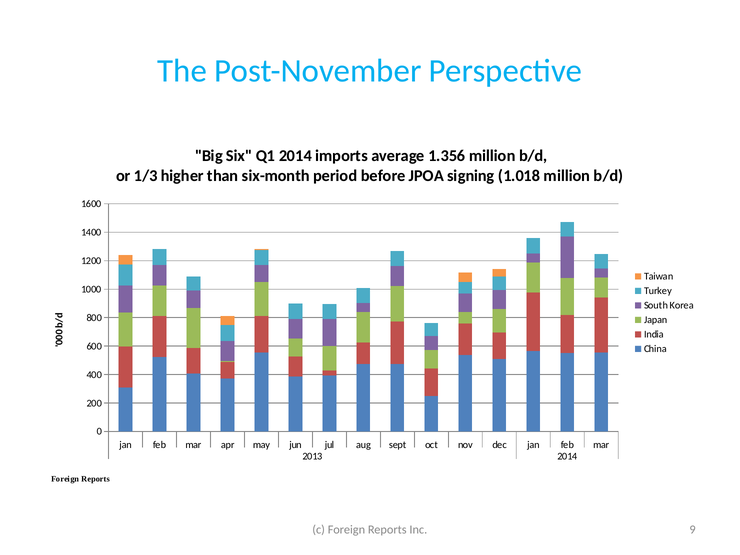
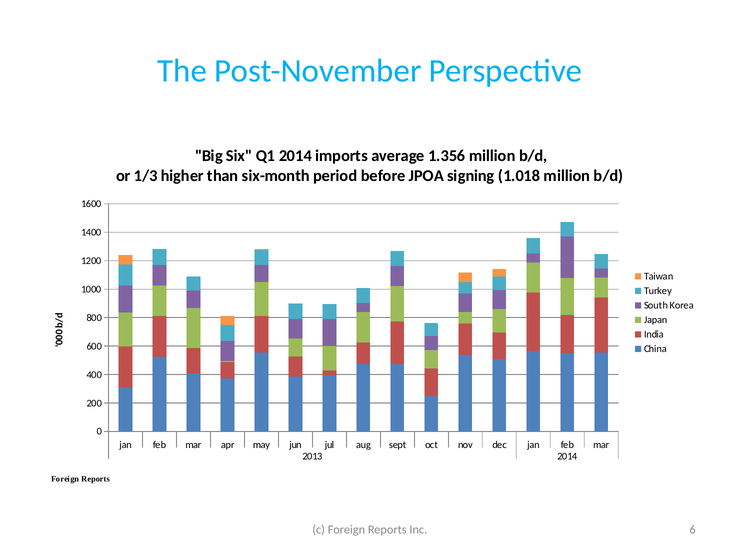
9: 9 -> 6 (693, 530)
